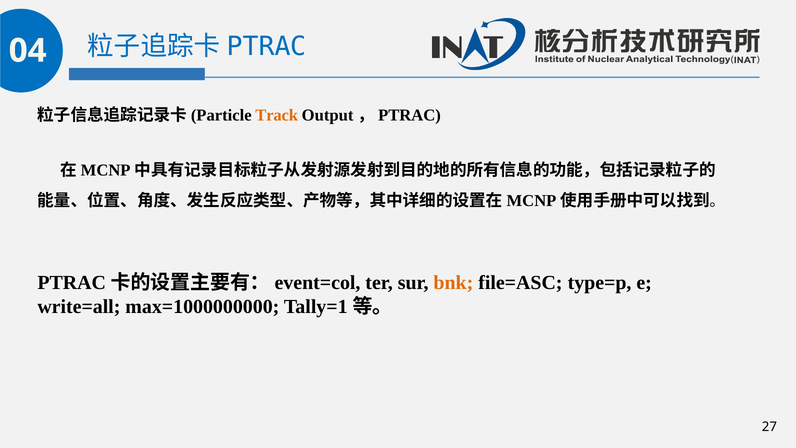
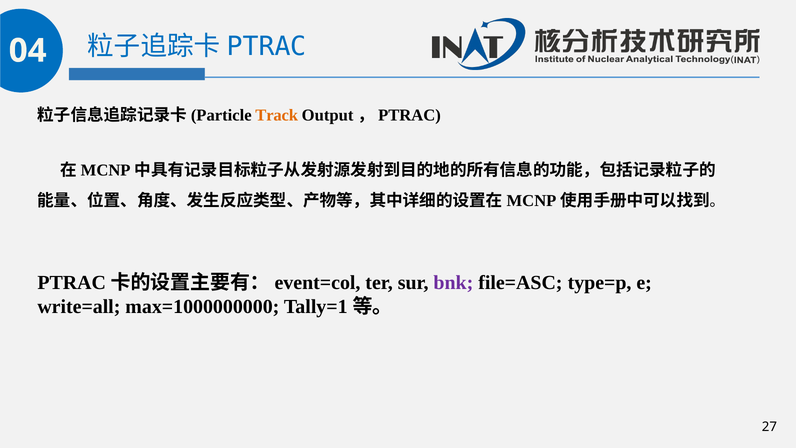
bnk colour: orange -> purple (453, 283)
